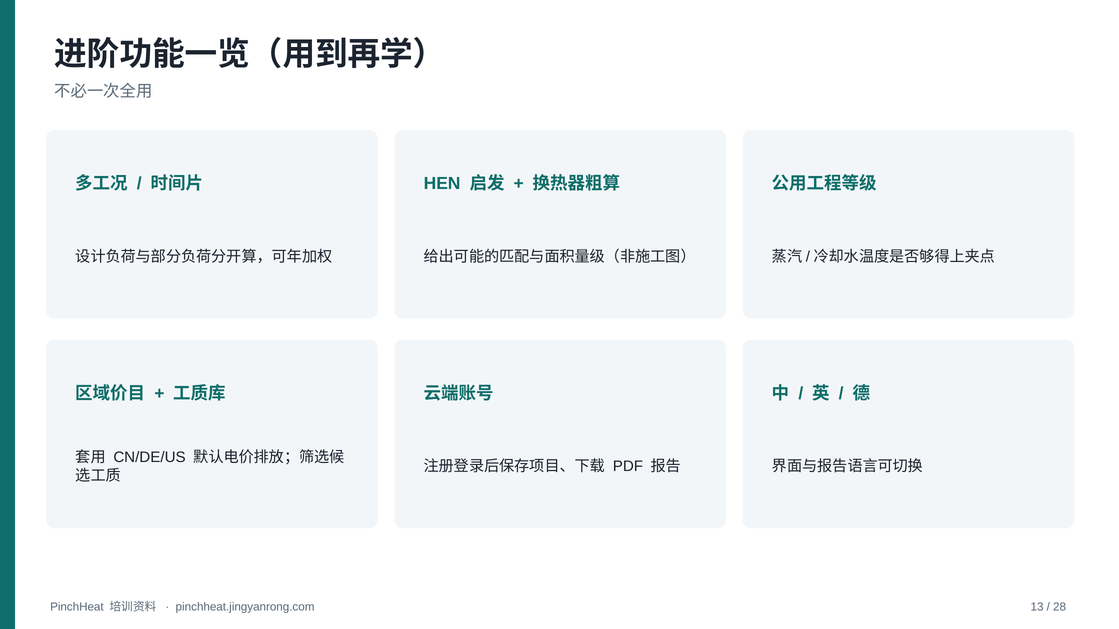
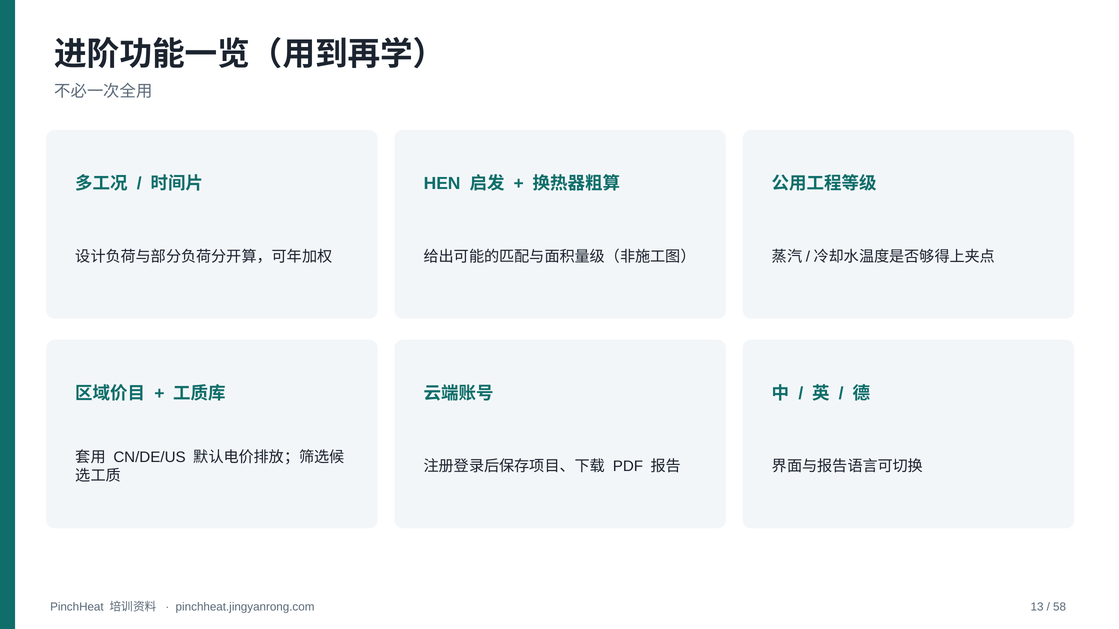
28: 28 -> 58 (1060, 607)
